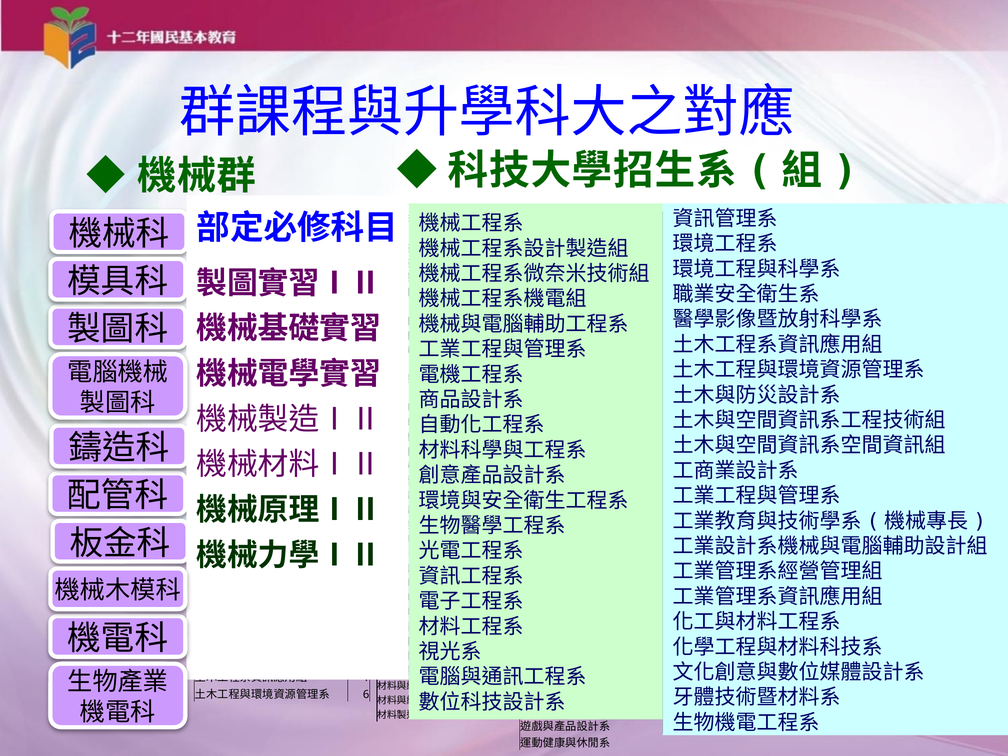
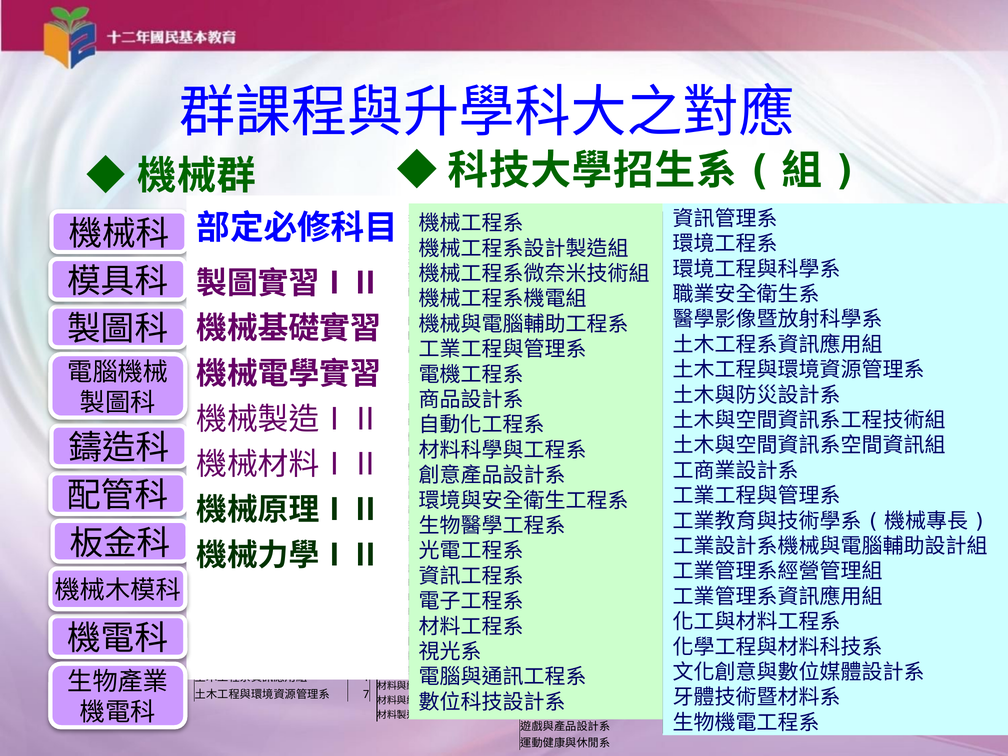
6: 6 -> 7 (366, 695)
